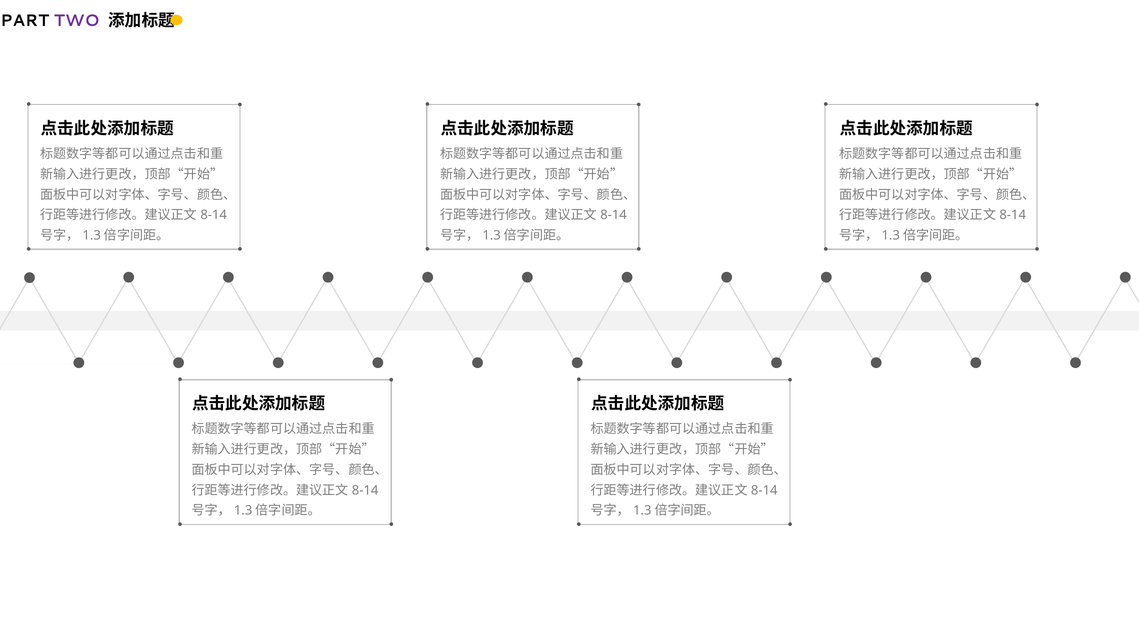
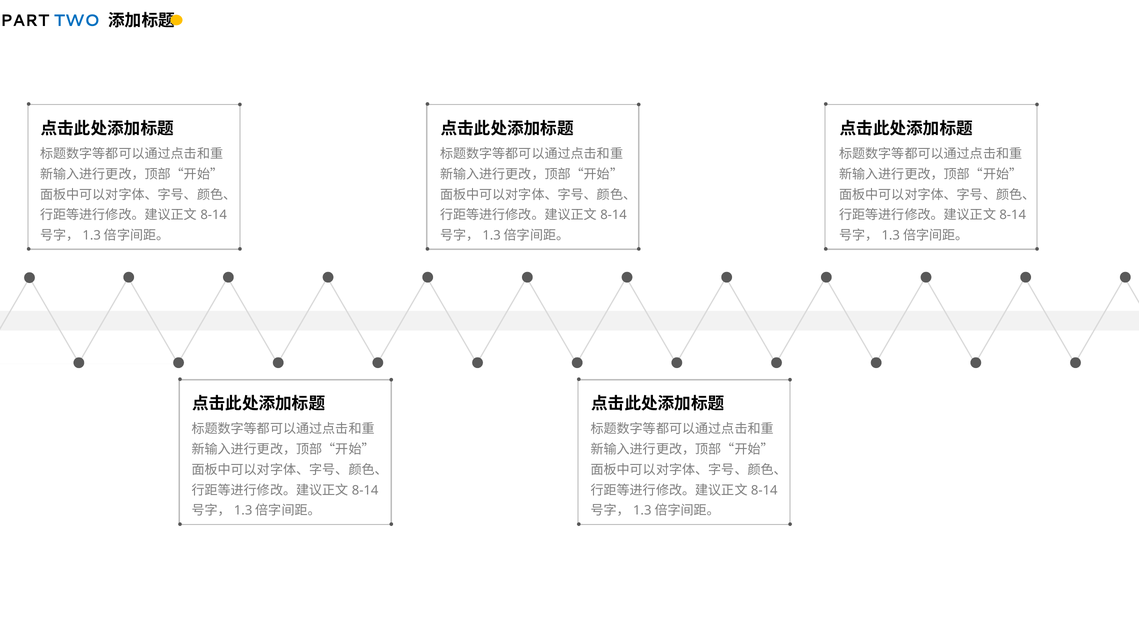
TWO colour: purple -> blue (77, 21)
